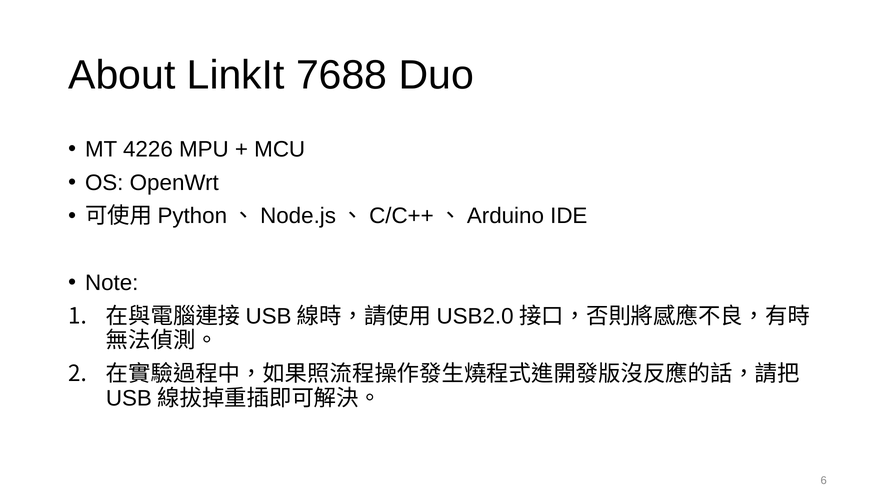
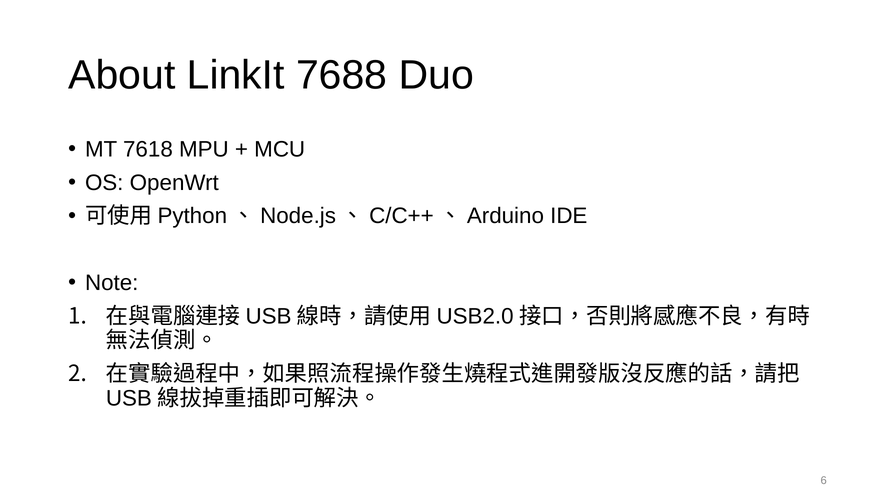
4226: 4226 -> 7618 (148, 149)
